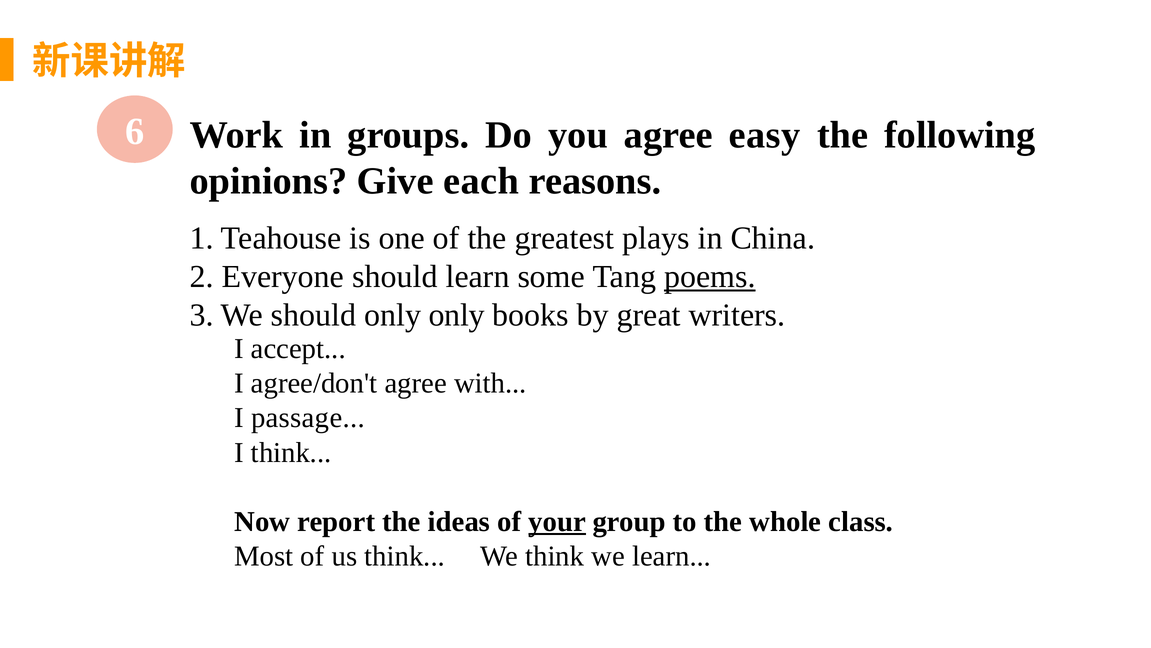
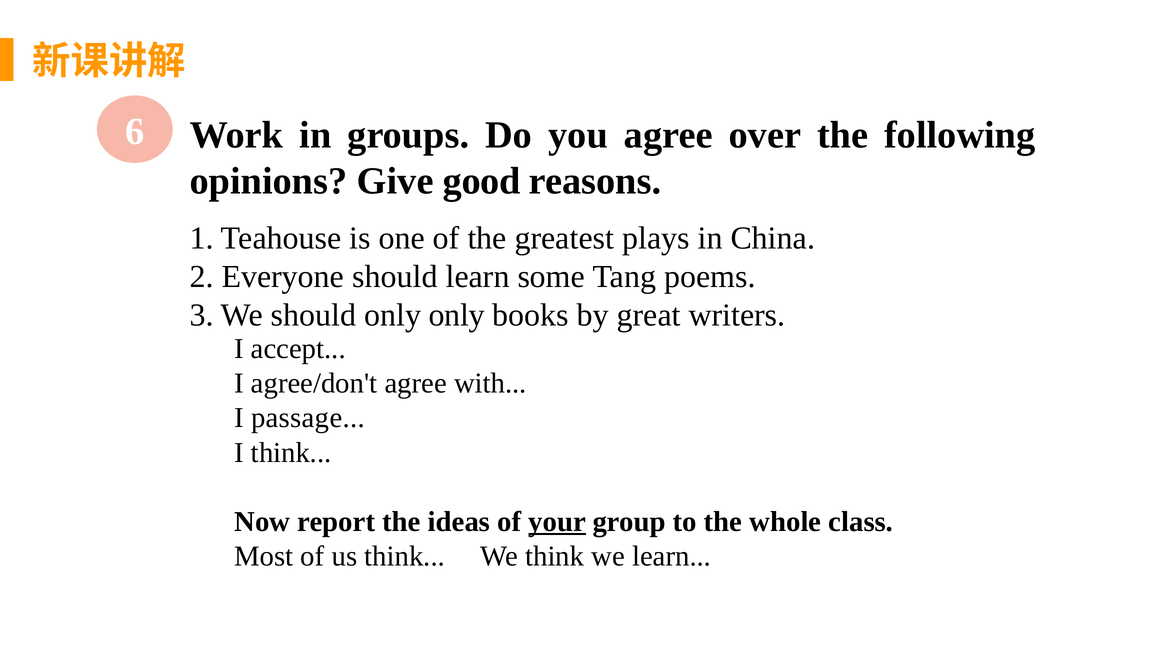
easy: easy -> over (765, 135)
each: each -> good (482, 181)
poems underline: present -> none (710, 277)
